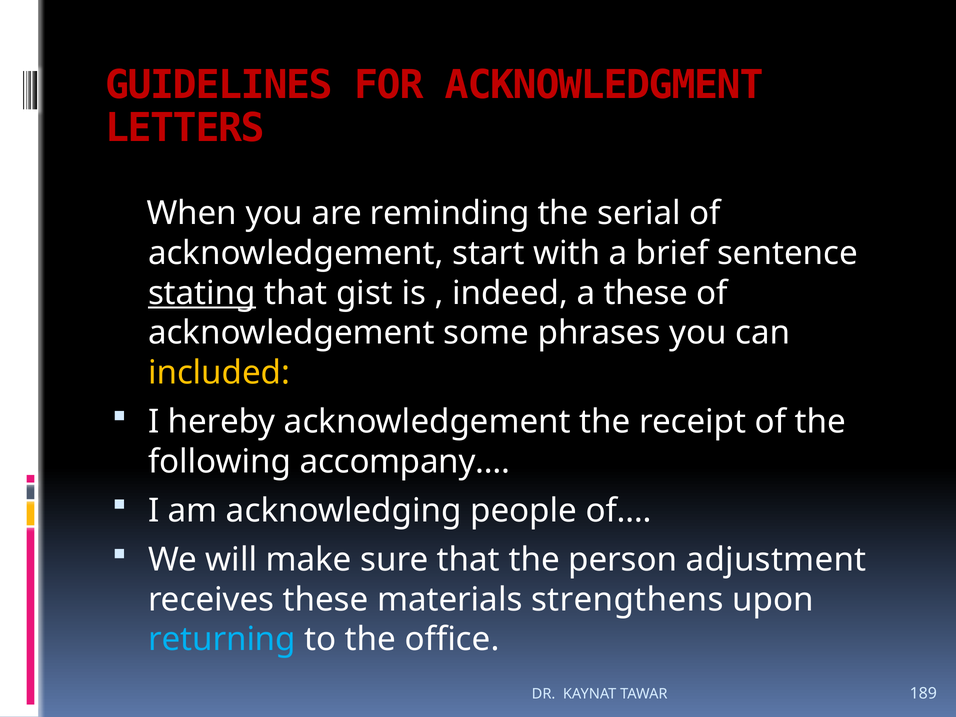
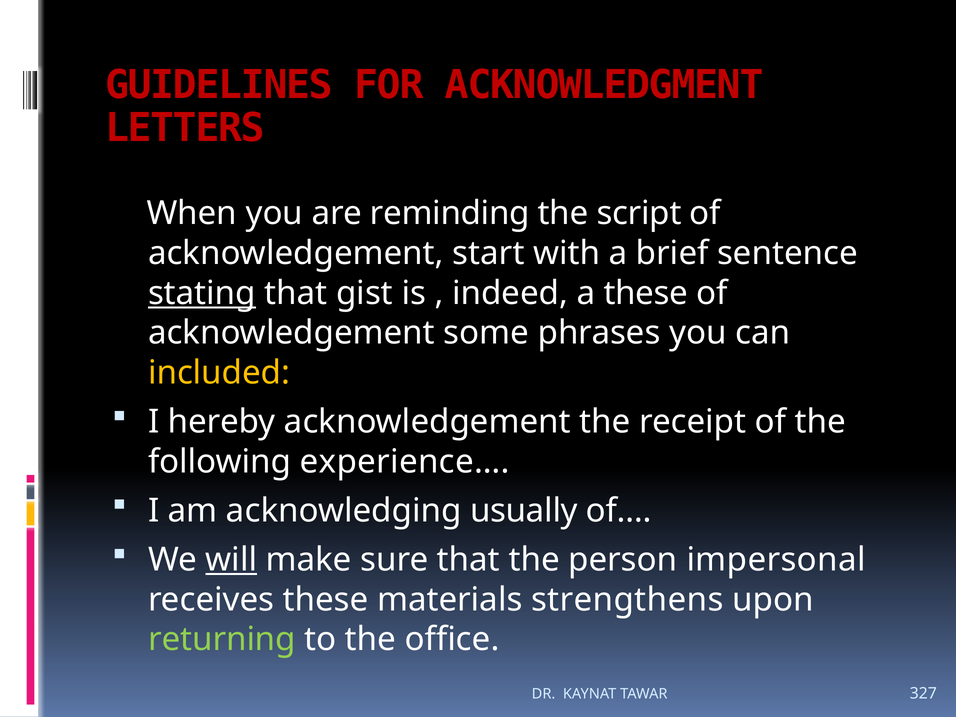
serial: serial -> script (639, 213)
accompany…: accompany… -> experience… (405, 462)
people: people -> usually (524, 511)
will underline: none -> present (231, 560)
adjustment: adjustment -> impersonal (776, 560)
returning colour: light blue -> light green (222, 640)
189: 189 -> 327 (923, 693)
